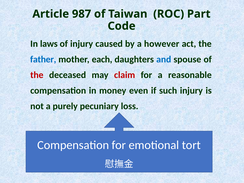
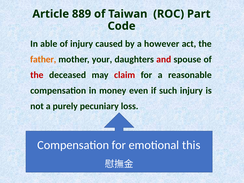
987: 987 -> 889 (82, 14)
laws: laws -> able (49, 44)
father colour: blue -> orange (43, 59)
each: each -> your (102, 59)
and colour: blue -> red (164, 59)
tort: tort -> this (191, 145)
